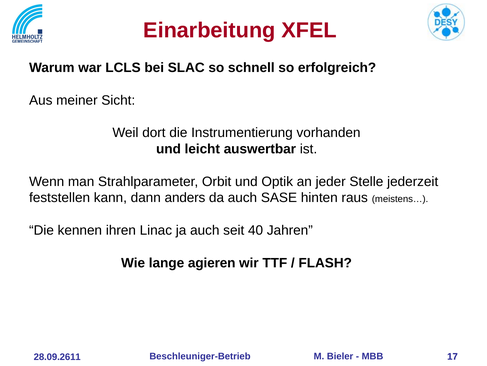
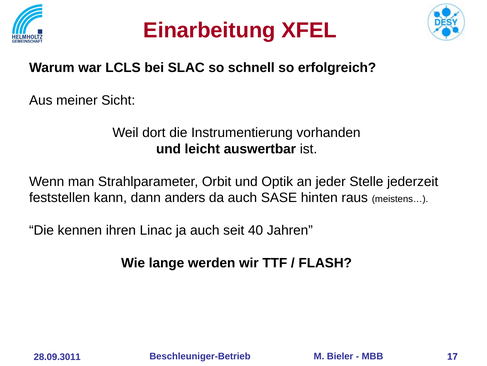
agieren: agieren -> werden (212, 262)
28.09.2611: 28.09.2611 -> 28.09.3011 (57, 356)
